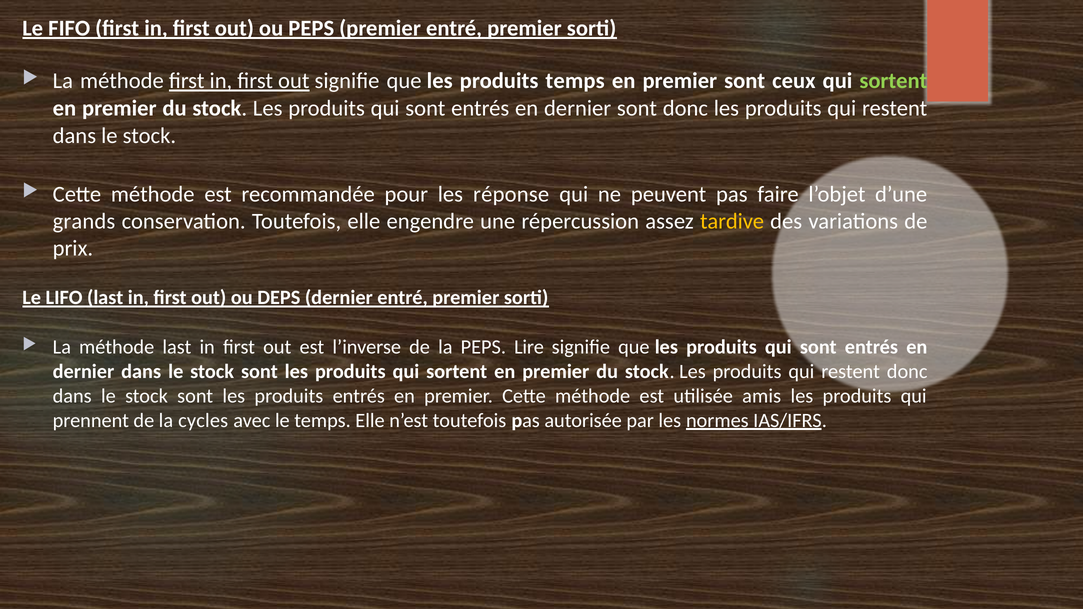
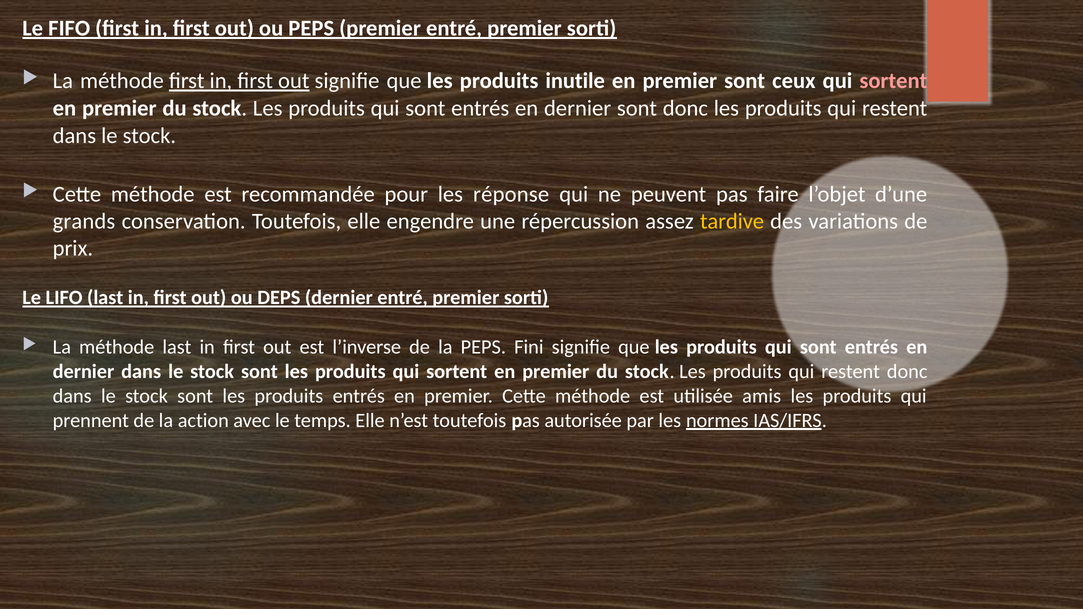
produits temps: temps -> inutile (575, 81)
sortent colour: light green -> pink (893, 81)
Lire: Lire -> Fini (529, 347)
cycles: cycles -> action (203, 420)
